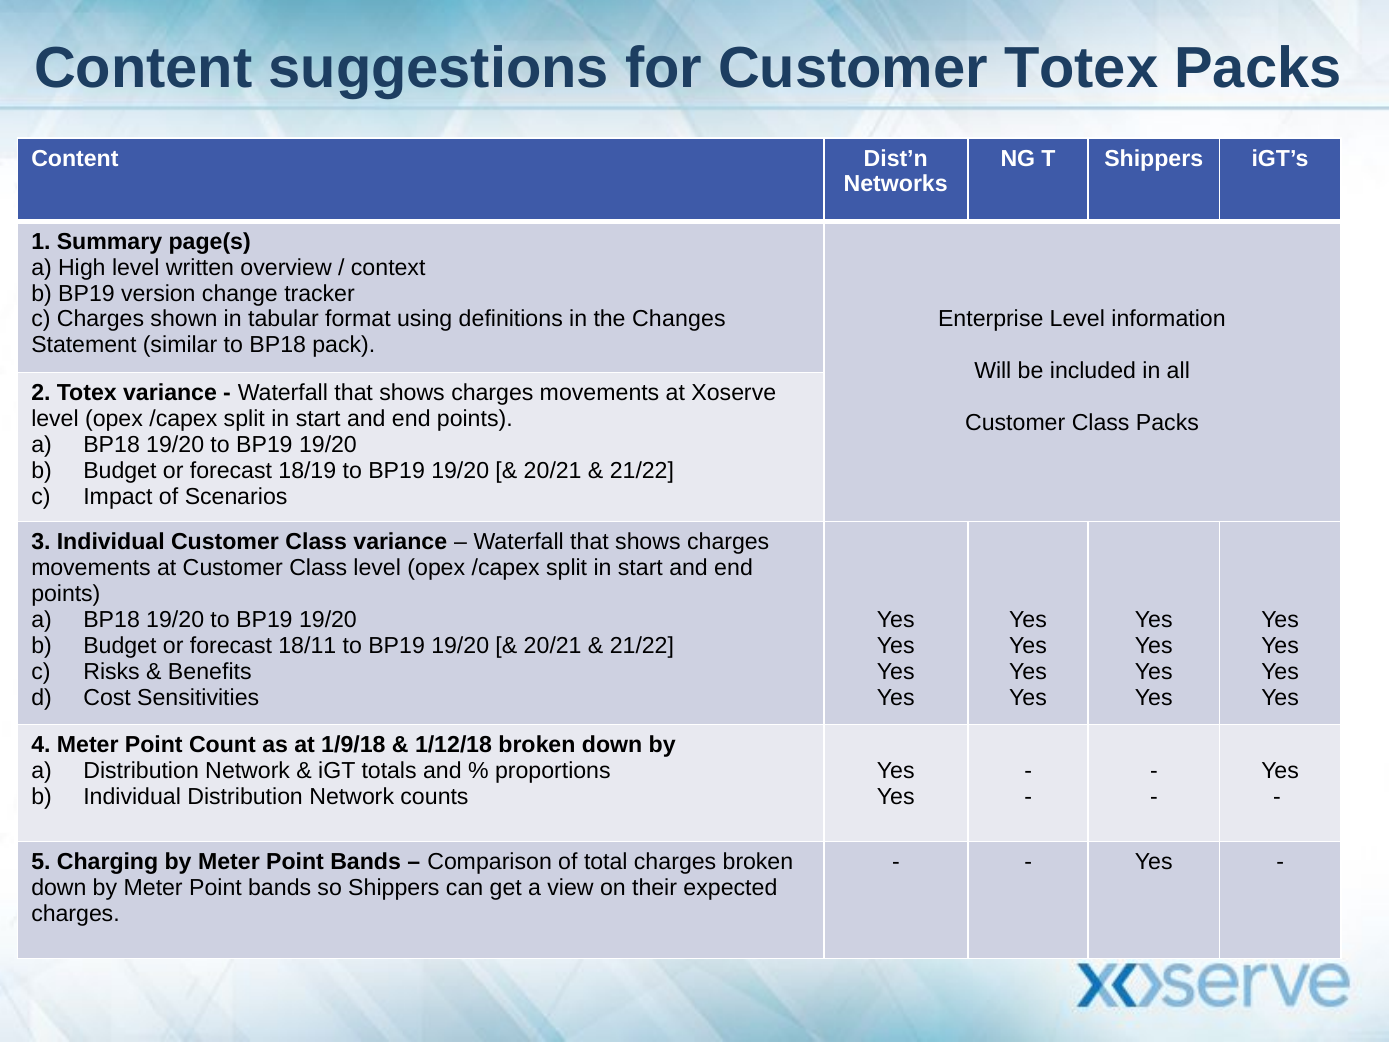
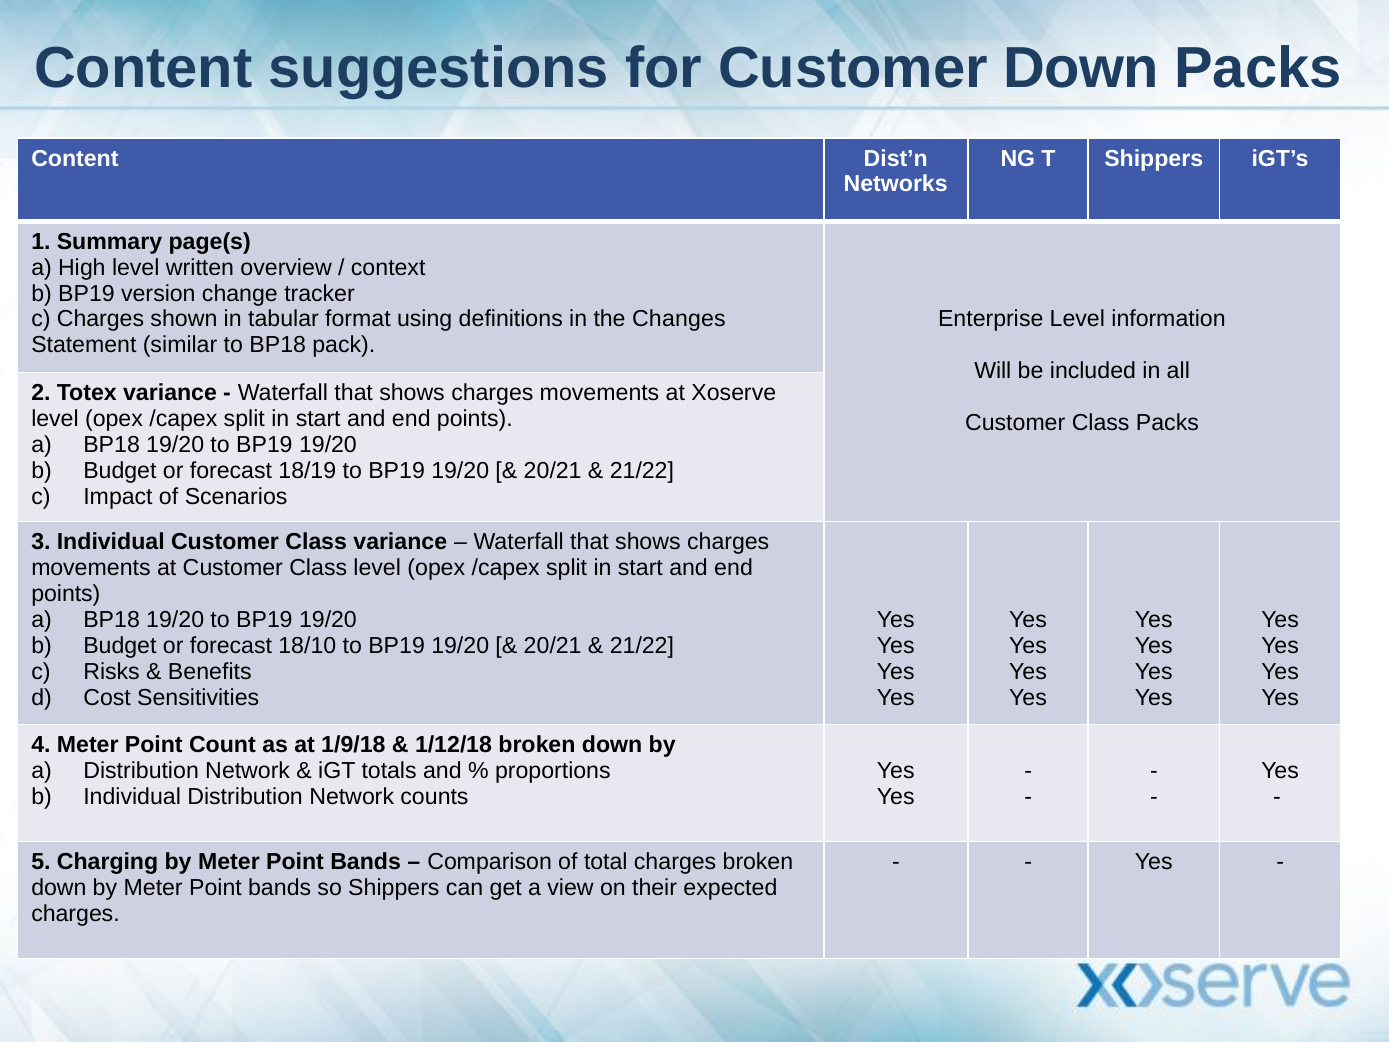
Customer Totex: Totex -> Down (1081, 69)
18/11: 18/11 -> 18/10 (307, 645)
